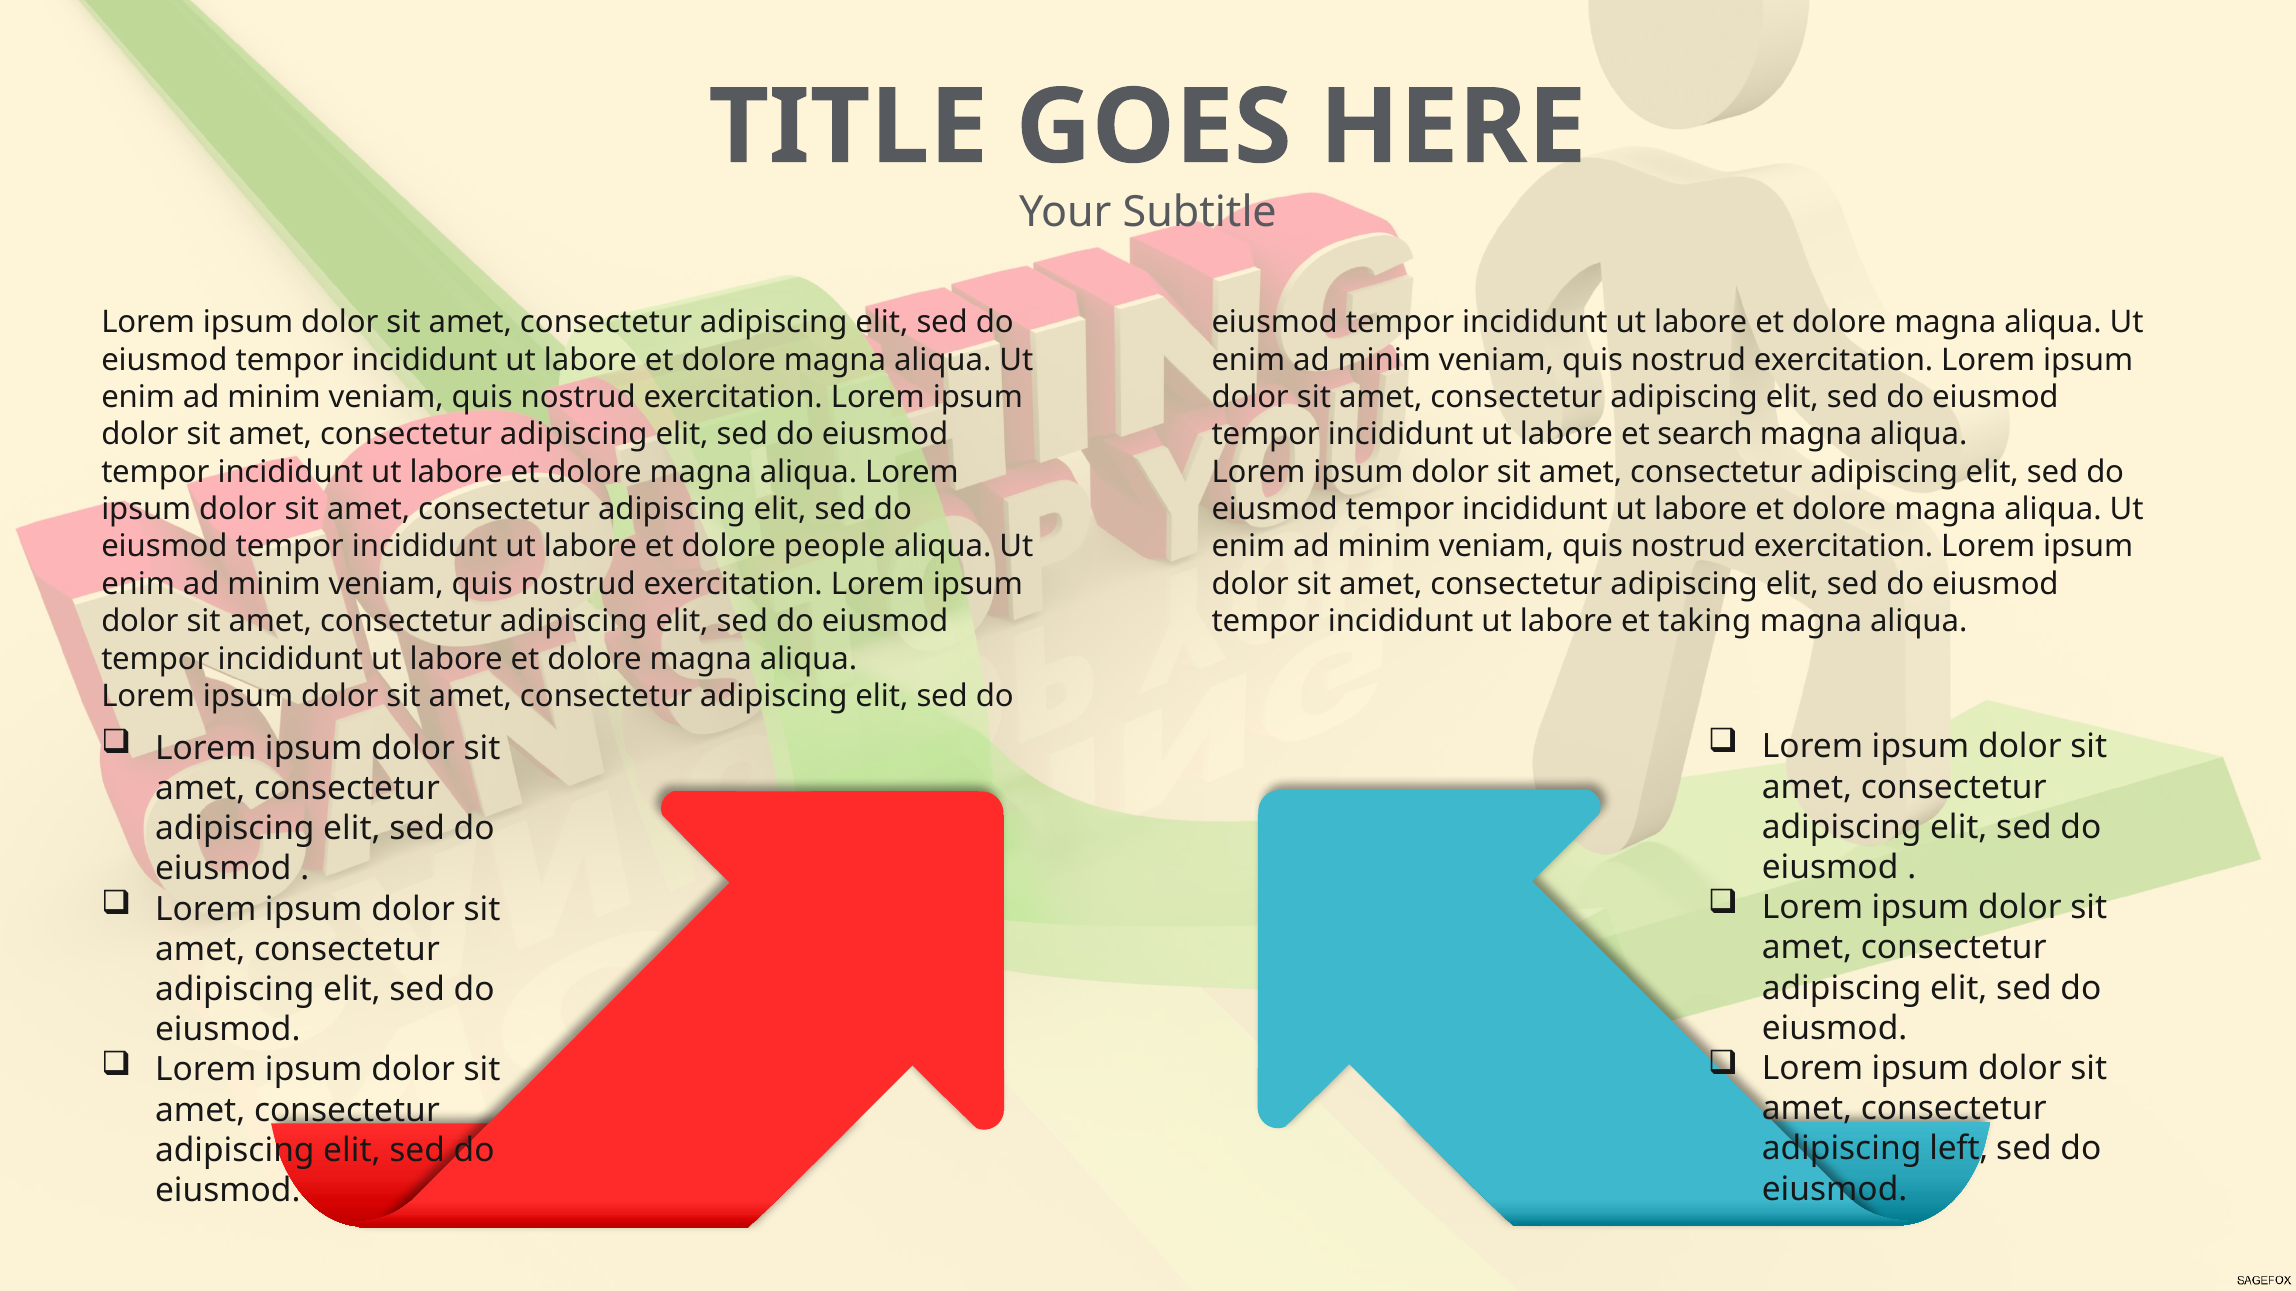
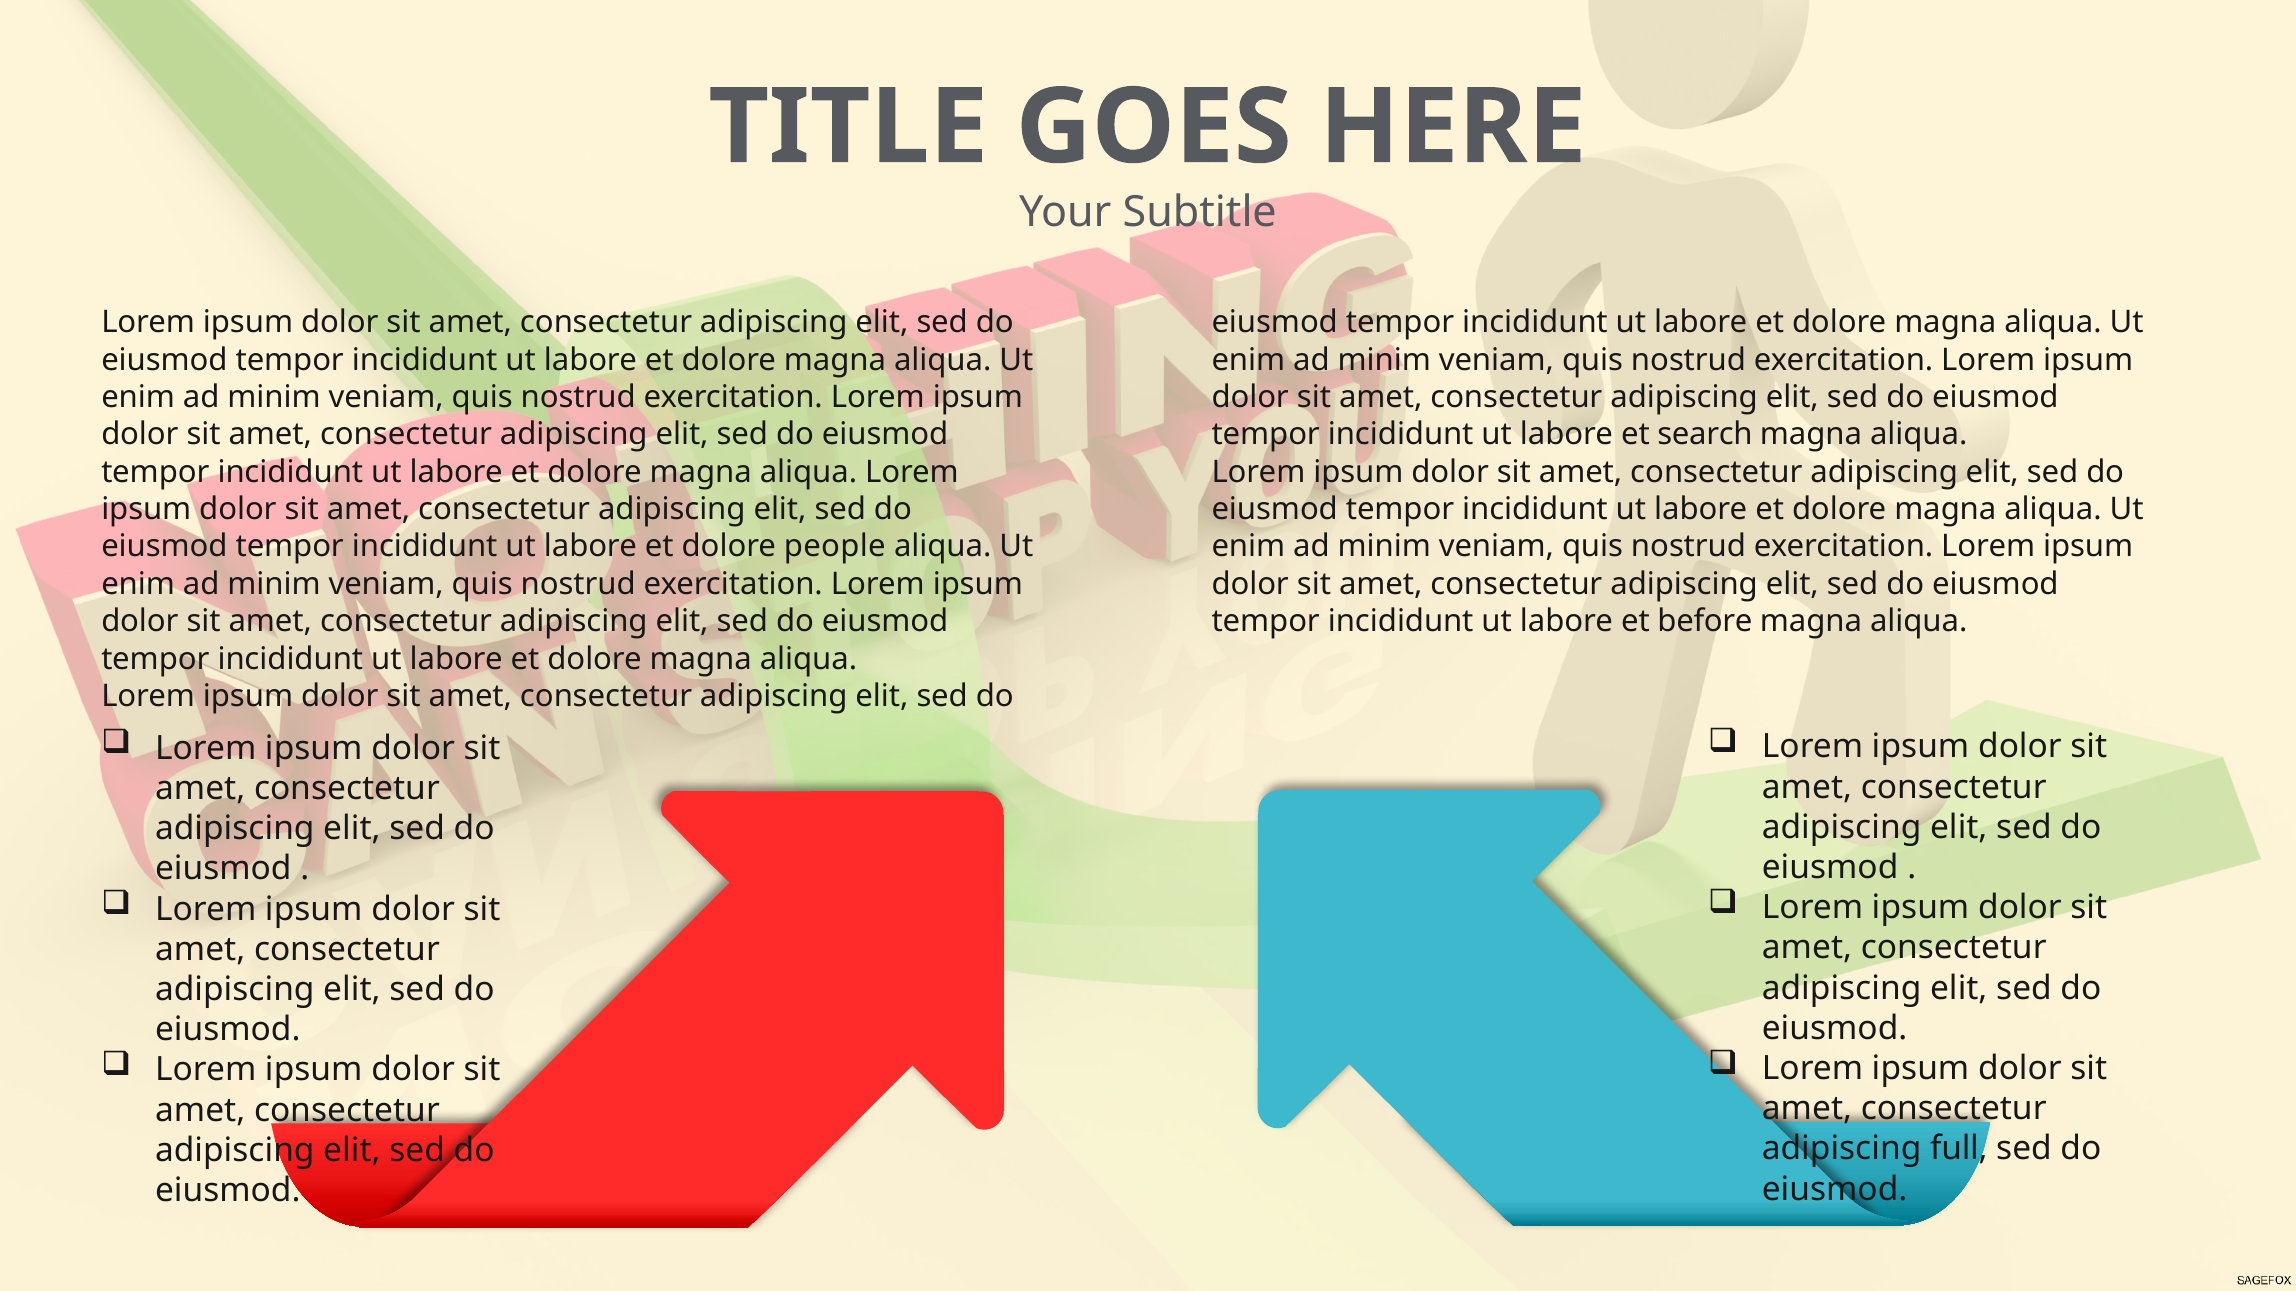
taking: taking -> before (1705, 622)
left: left -> full (1959, 1149)
